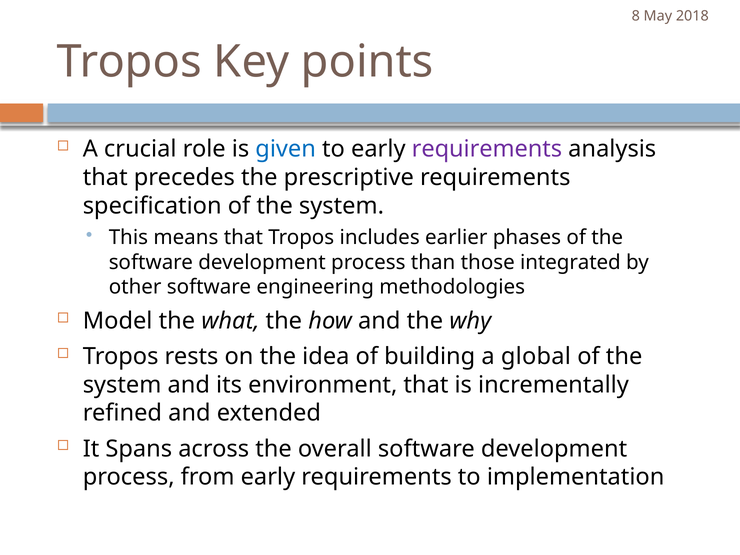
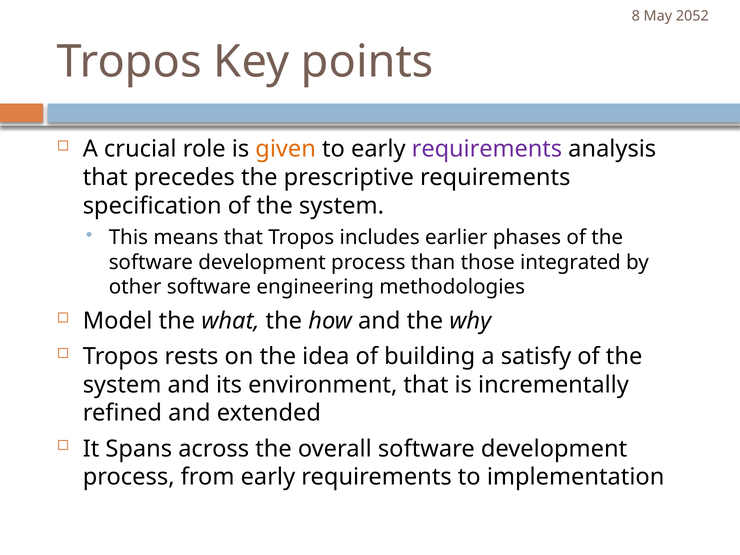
2018: 2018 -> 2052 (692, 16)
given colour: blue -> orange (286, 149)
global: global -> satisfy (536, 356)
